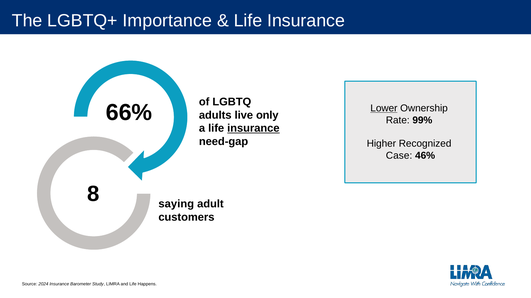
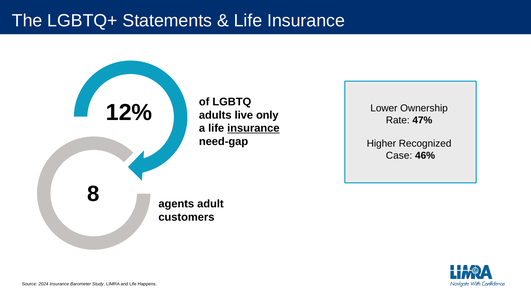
Importance: Importance -> Statements (167, 21)
66%: 66% -> 12% (129, 113)
Lower underline: present -> none (384, 109)
99%: 99% -> 47% (422, 120)
saying: saying -> agents (176, 204)
